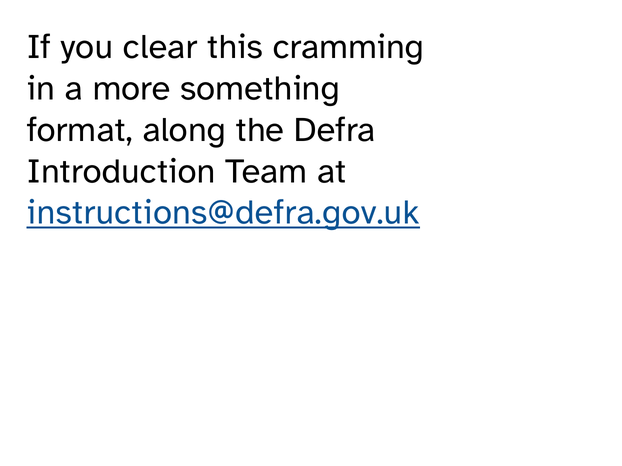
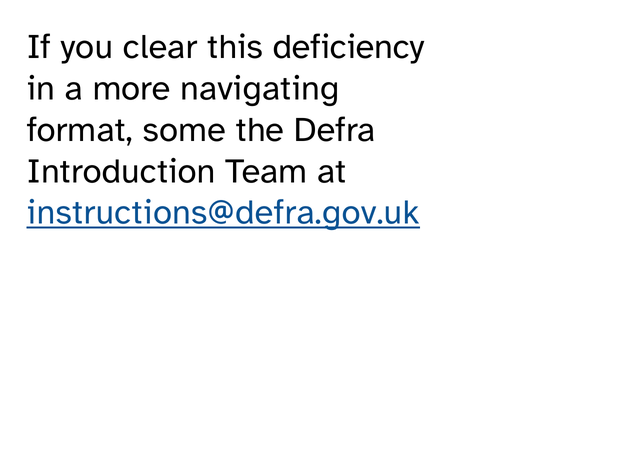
cramming: cramming -> deficiency (349, 47)
something: something -> navigating (260, 88)
along: along -> some (184, 130)
